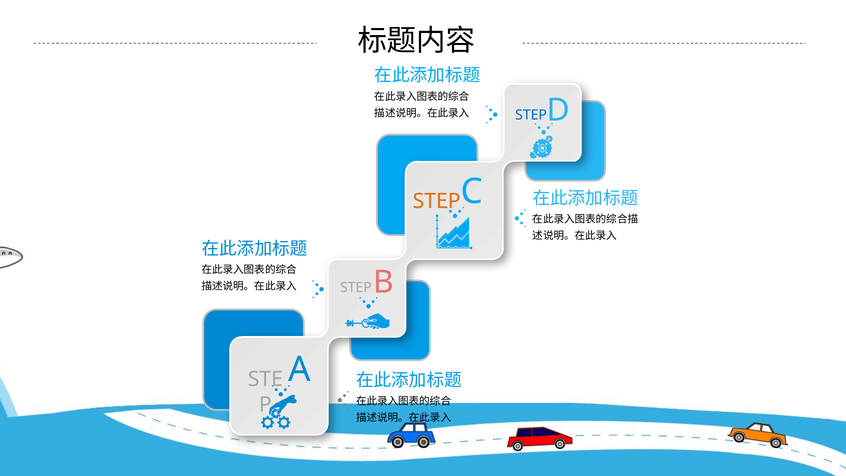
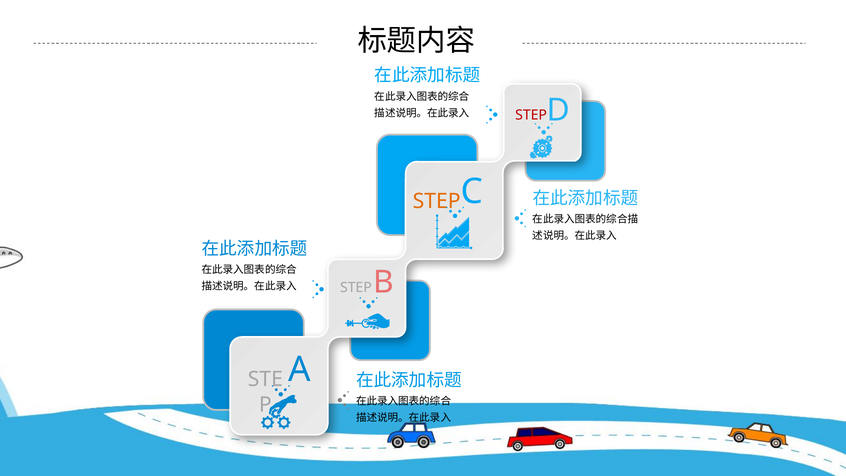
STEP colour: blue -> red (531, 115)
